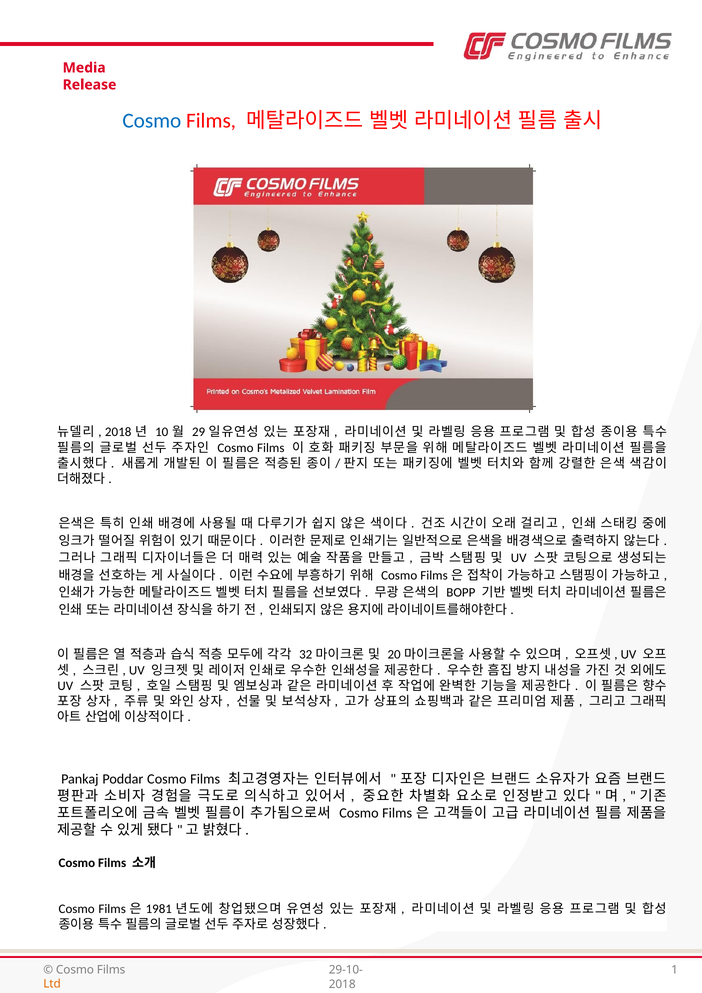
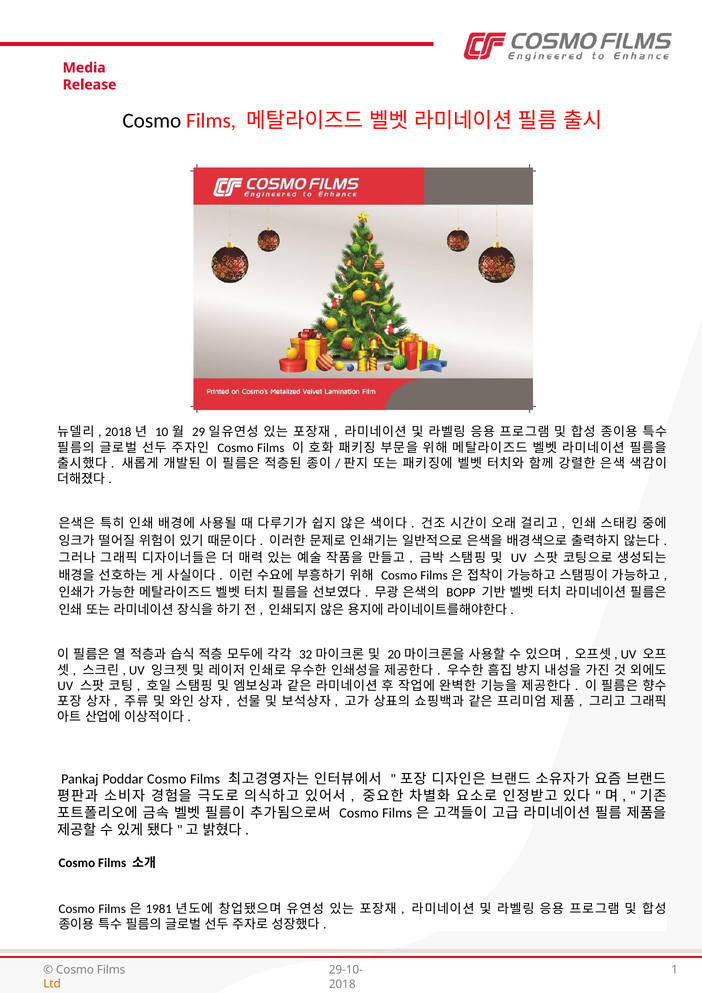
Cosmo colour: blue -> black (152, 121)
